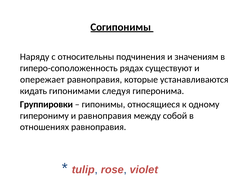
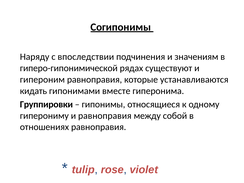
относительны: относительны -> впоследствии (86, 57)
гиперо-соположенность: гиперо-соположенность -> гиперо-гипонимической (69, 68)
опережает: опережает -> гипероним (42, 80)
следуя: следуя -> вместе (116, 91)
